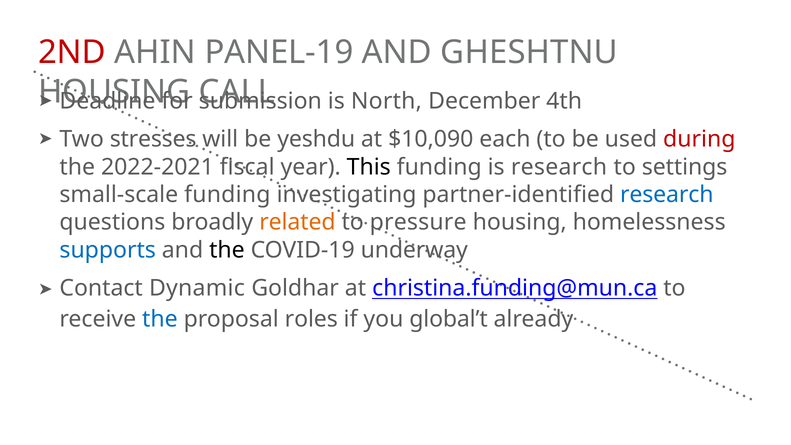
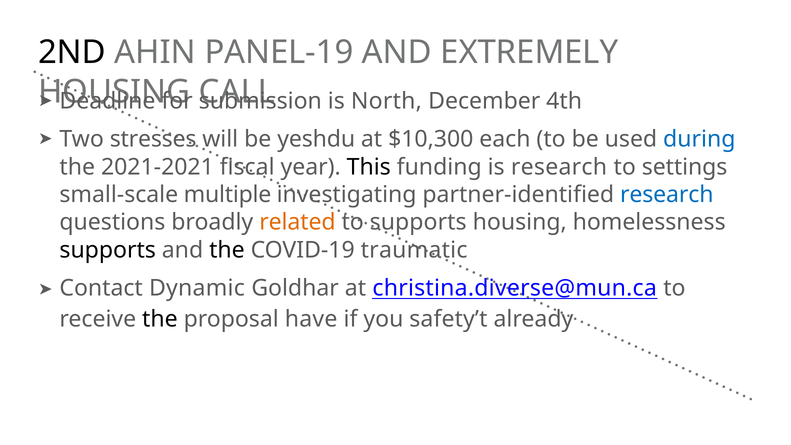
2ND colour: red -> black (72, 52)
GHESHTNU: GHESHTNU -> EXTREMELY (529, 52)
$10,090: $10,090 -> $10,300 (431, 139)
during colour: red -> blue (699, 139)
2022-2021: 2022-2021 -> 2021-2021 (157, 167)
small-scale funding: funding -> multiple (228, 195)
to pressure: pressure -> supports (418, 222)
supports colour: blue -> black (108, 250)
underway: underway -> traumatic (414, 250)
christina.funding@mun.ca: christina.funding@mun.ca -> christina.diverse@mun.ca (515, 288)
the colour: blue -> black (160, 319)
roles: roles -> have (311, 319)
global’t: global’t -> safety’t (448, 319)
